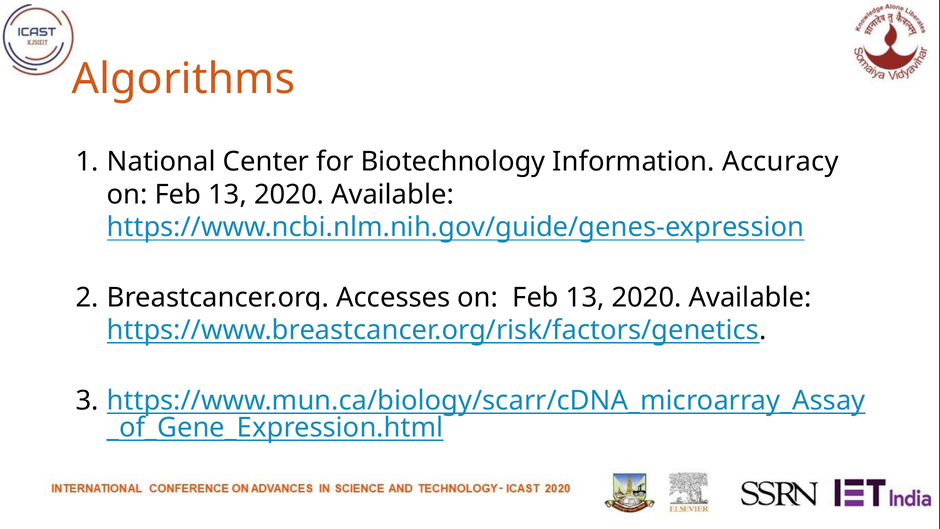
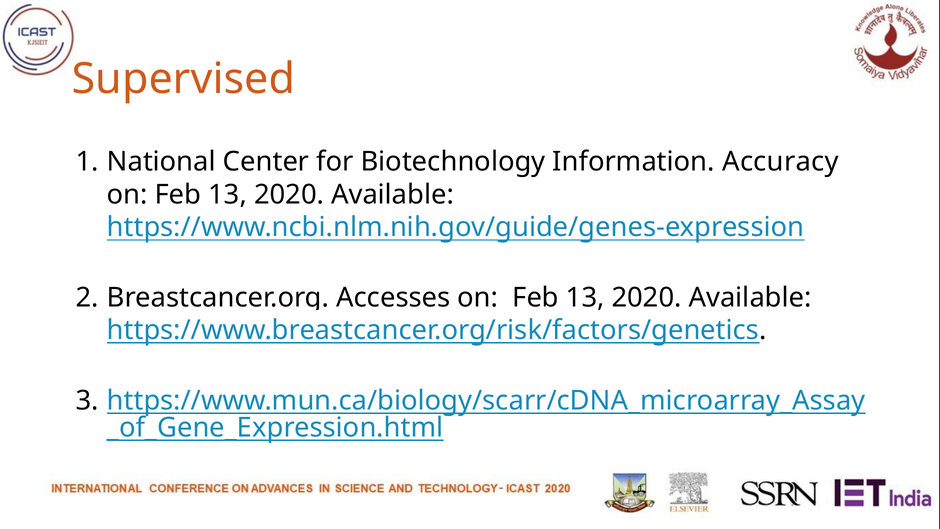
Algorithms: Algorithms -> Supervised (183, 79)
